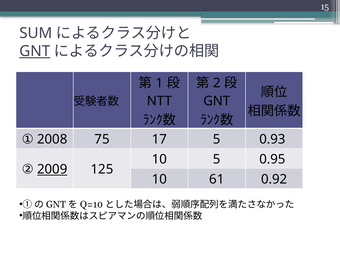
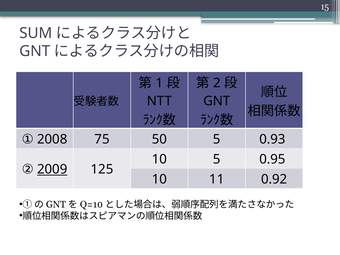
GNT underline: present -> none (35, 51)
17: 17 -> 50 (159, 139)
61: 61 -> 11 (217, 179)
